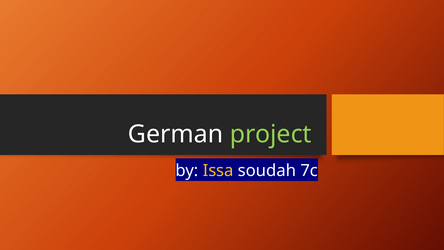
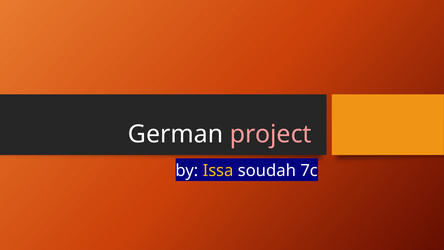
project colour: light green -> pink (271, 134)
